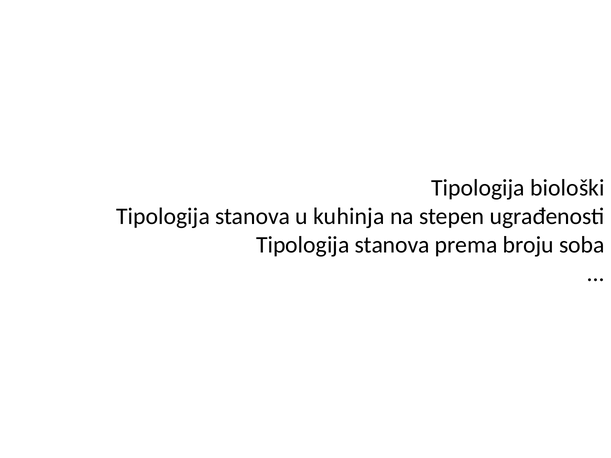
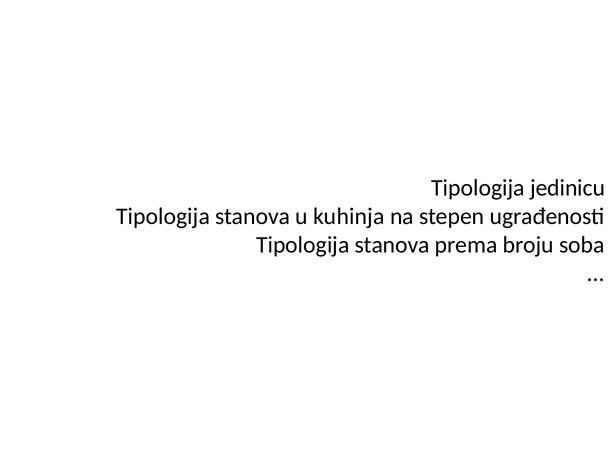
biološki: biološki -> jedinicu (568, 188)
